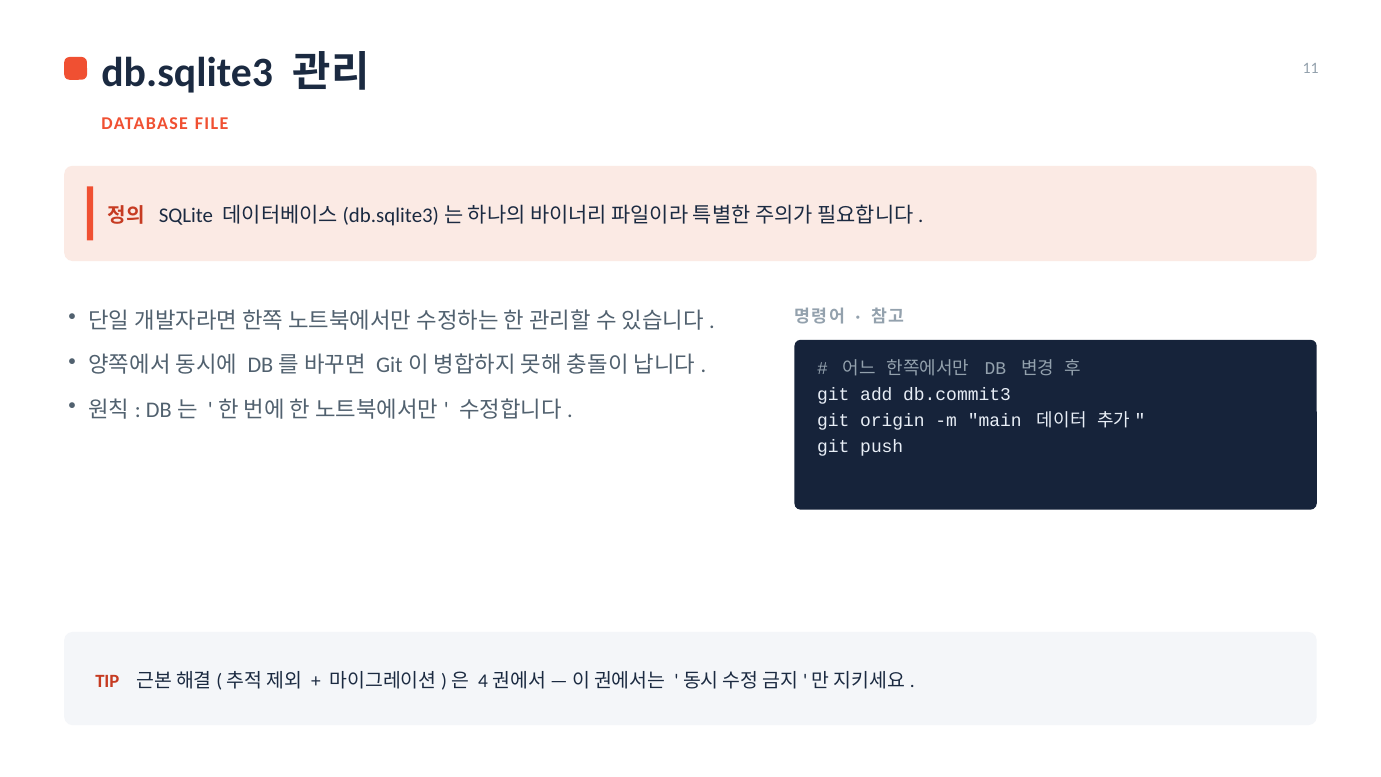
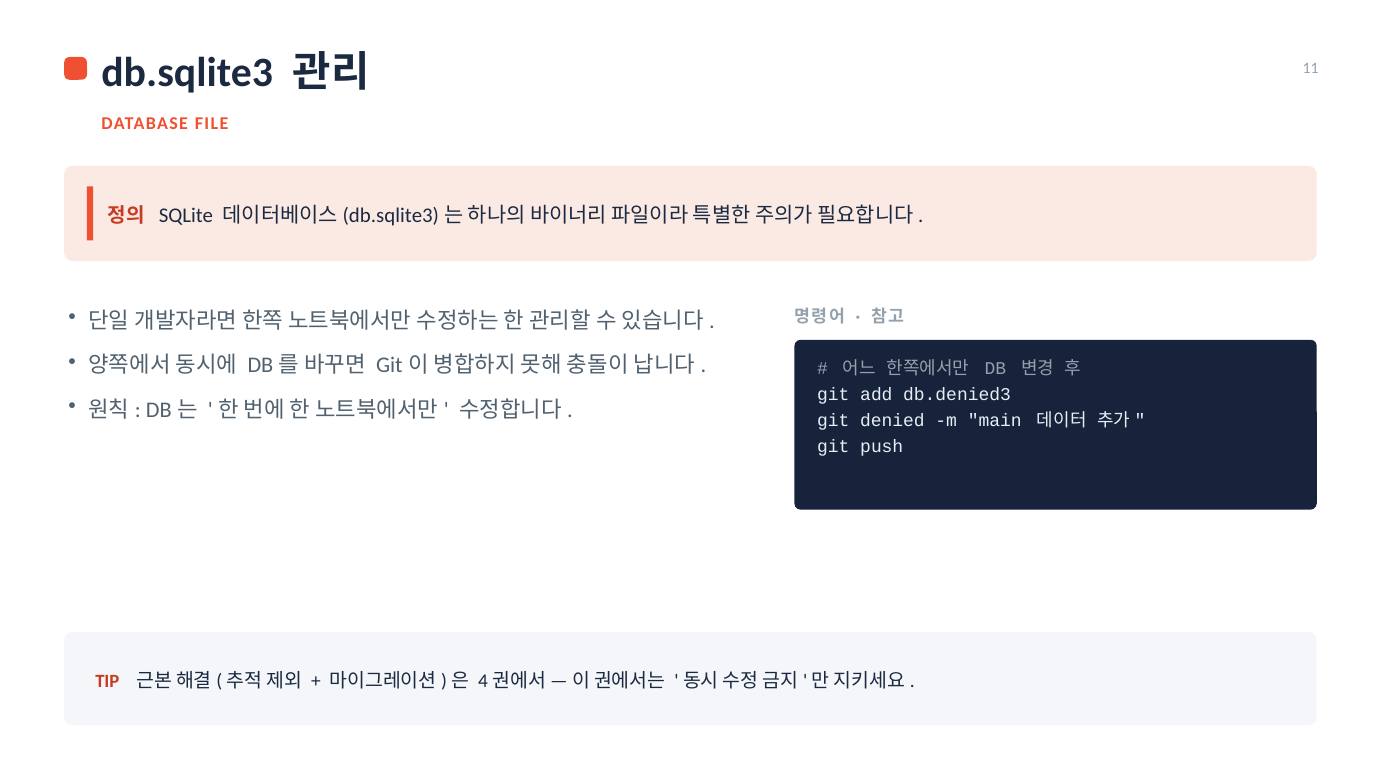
db.commit3: db.commit3 -> db.denied3 (957, 394)
origin: origin -> denied (892, 420)
